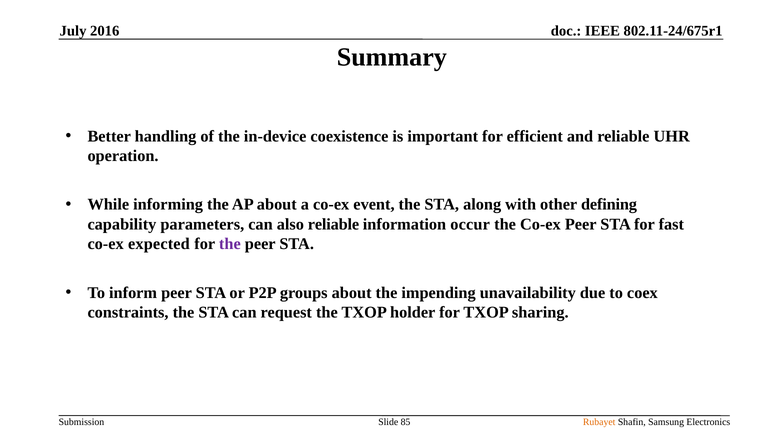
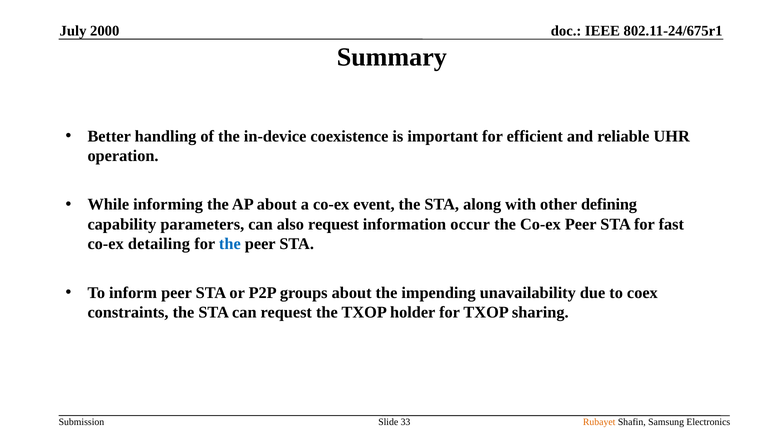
2016: 2016 -> 2000 (105, 31)
also reliable: reliable -> request (333, 224)
expected: expected -> detailing (159, 244)
the colour: purple -> blue (230, 244)
85: 85 -> 33 (405, 422)
